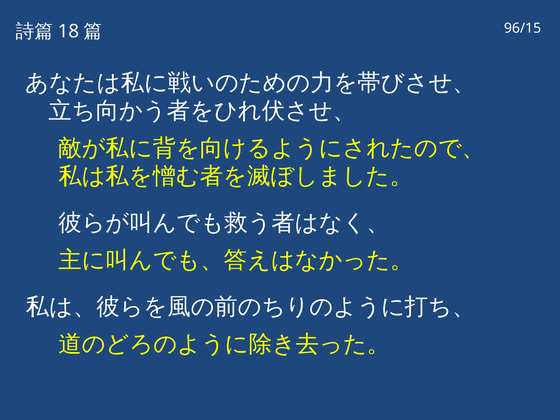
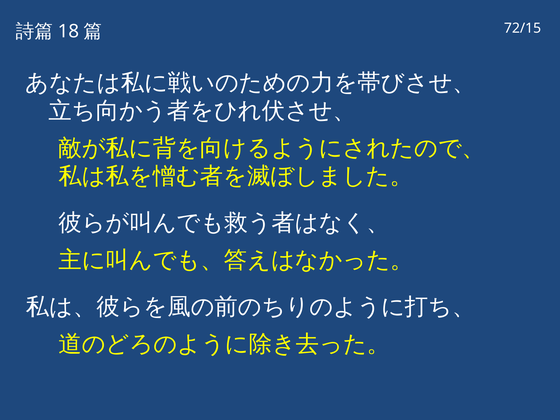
96/15: 96/15 -> 72/15 (523, 28)
